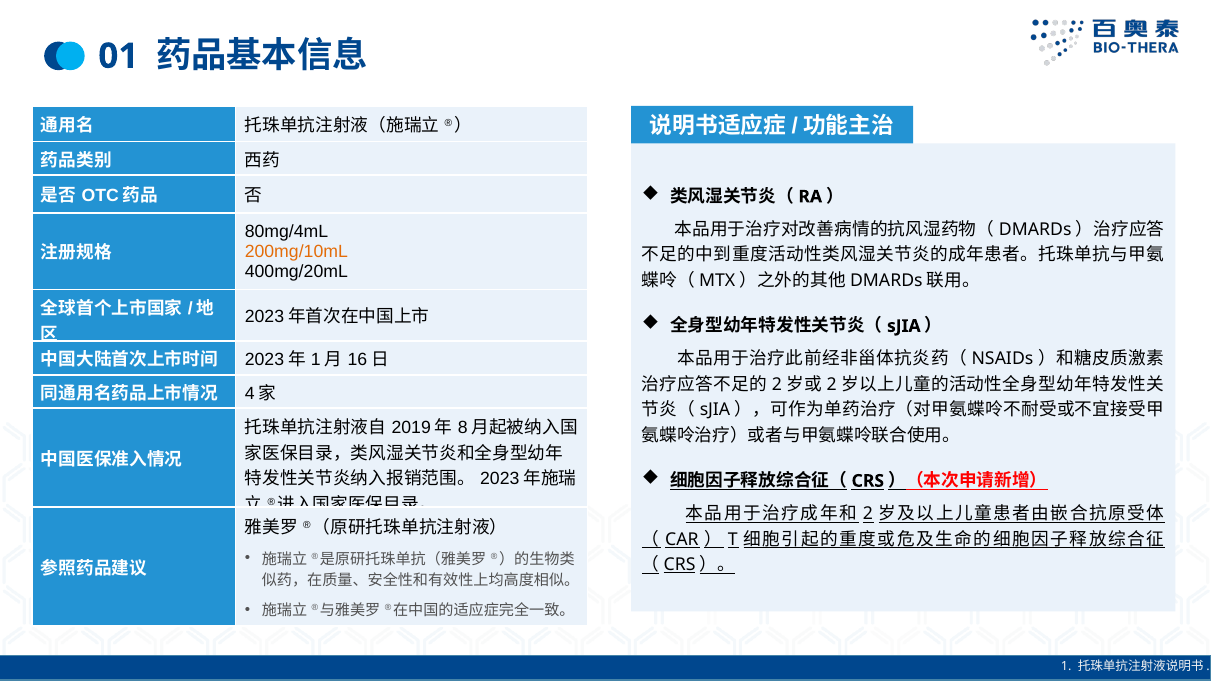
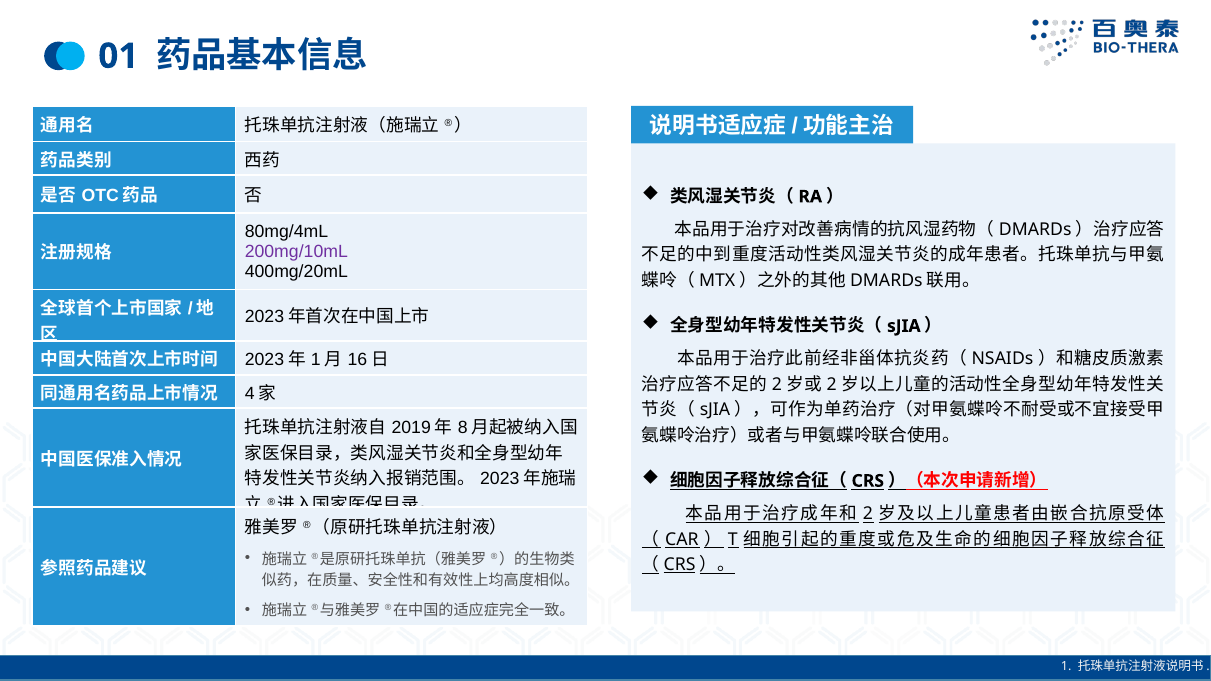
200mg/10mL colour: orange -> purple (296, 251)
